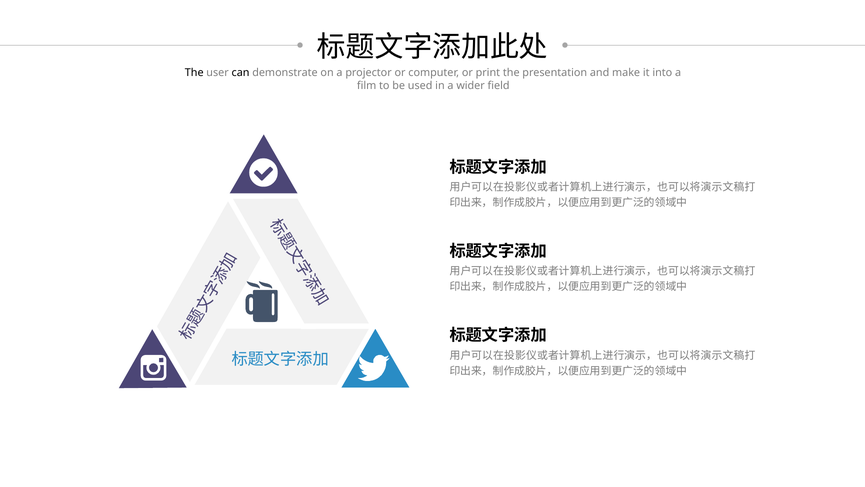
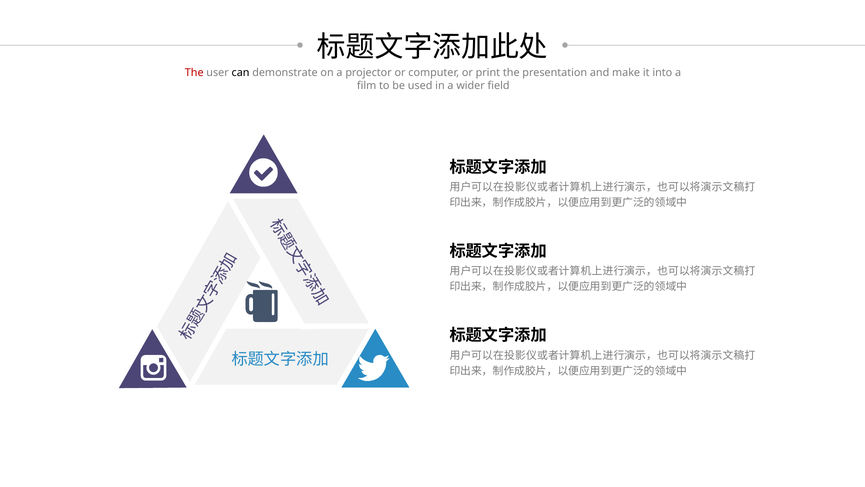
The colour: black -> red (194, 73)
